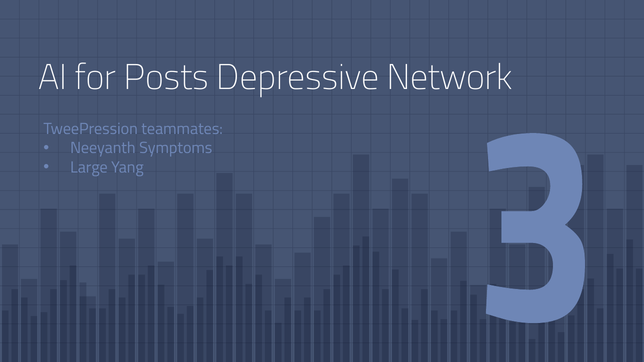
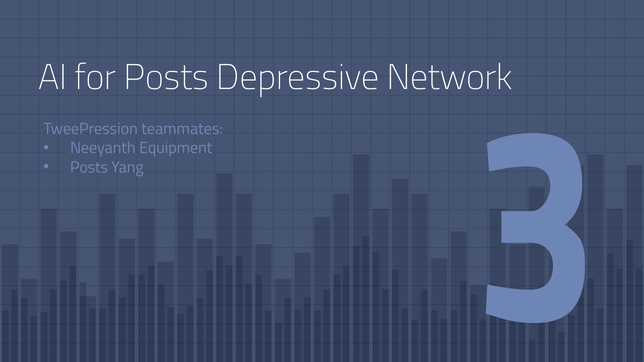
Symptoms: Symptoms -> Equipment (176, 148)
Large: Large -> Posts (89, 168)
